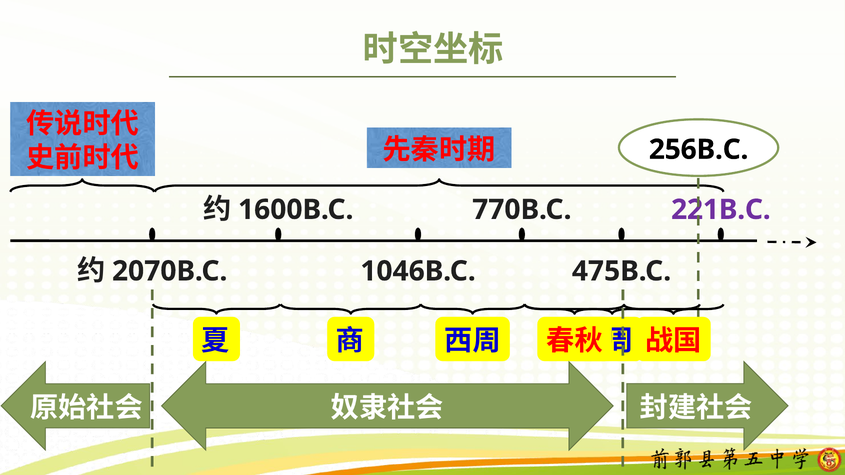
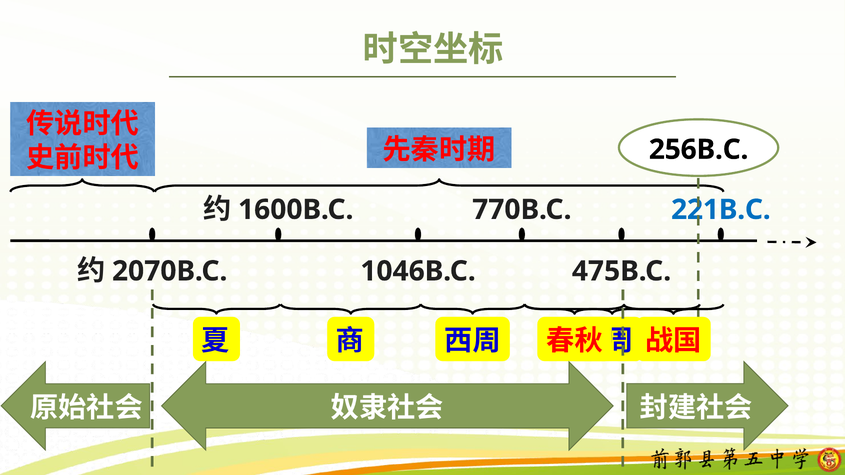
221B.C colour: purple -> blue (721, 210)
